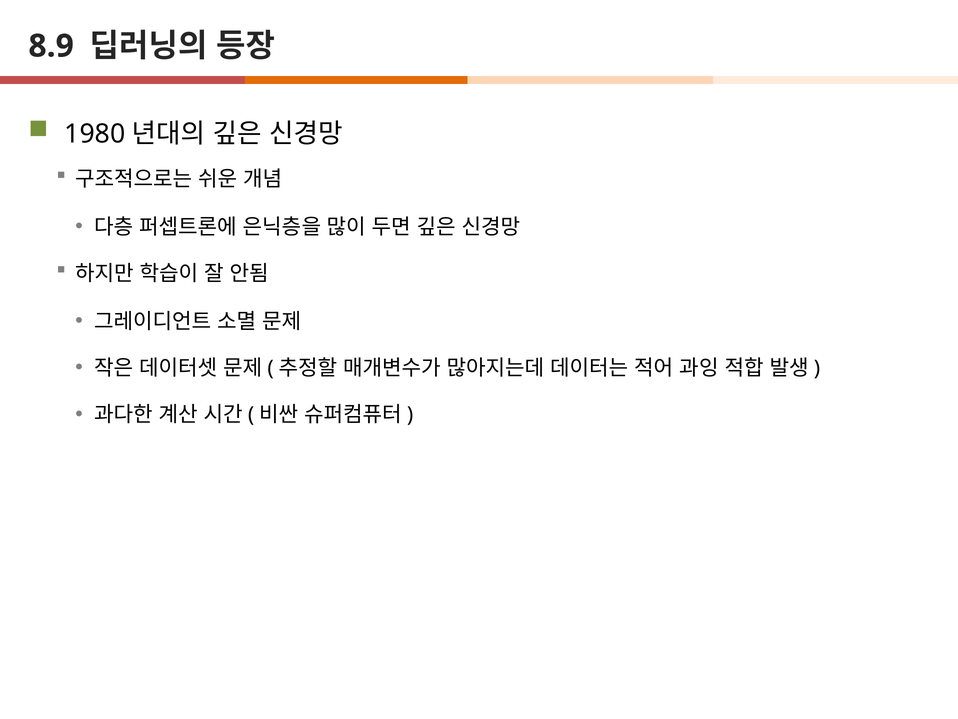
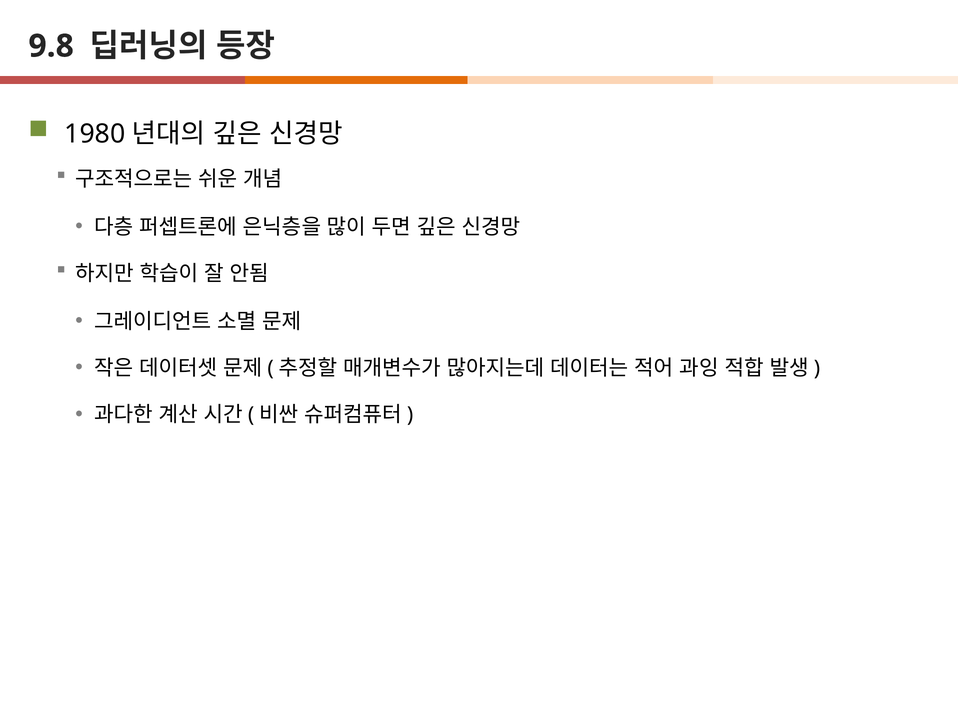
8.9: 8.9 -> 9.8 (51, 46)
